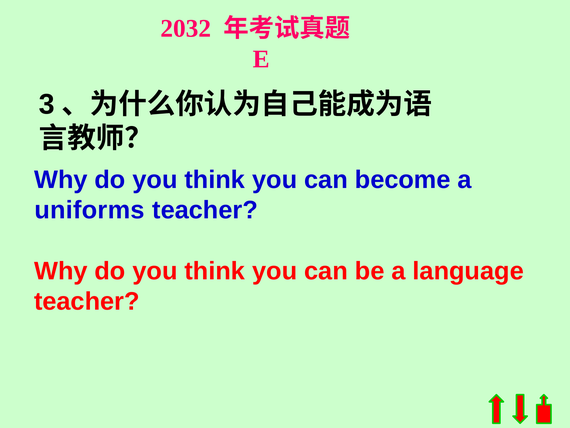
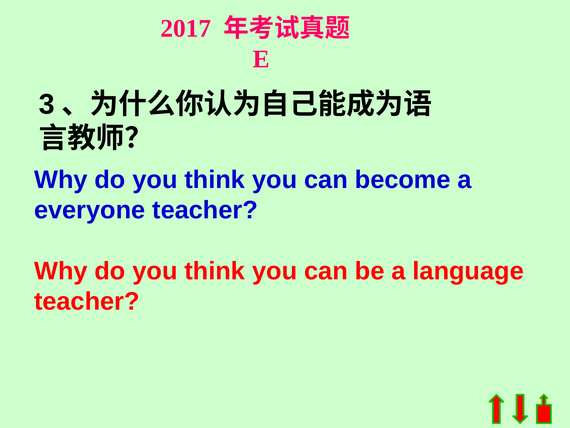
2032: 2032 -> 2017 (186, 29)
uniforms: uniforms -> everyone (90, 210)
